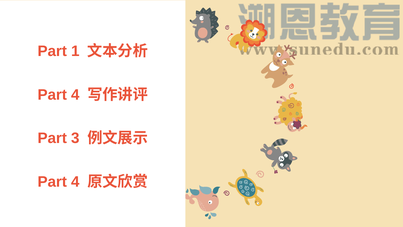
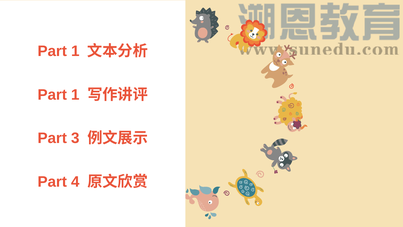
4: 4 -> 1 (75, 95)
